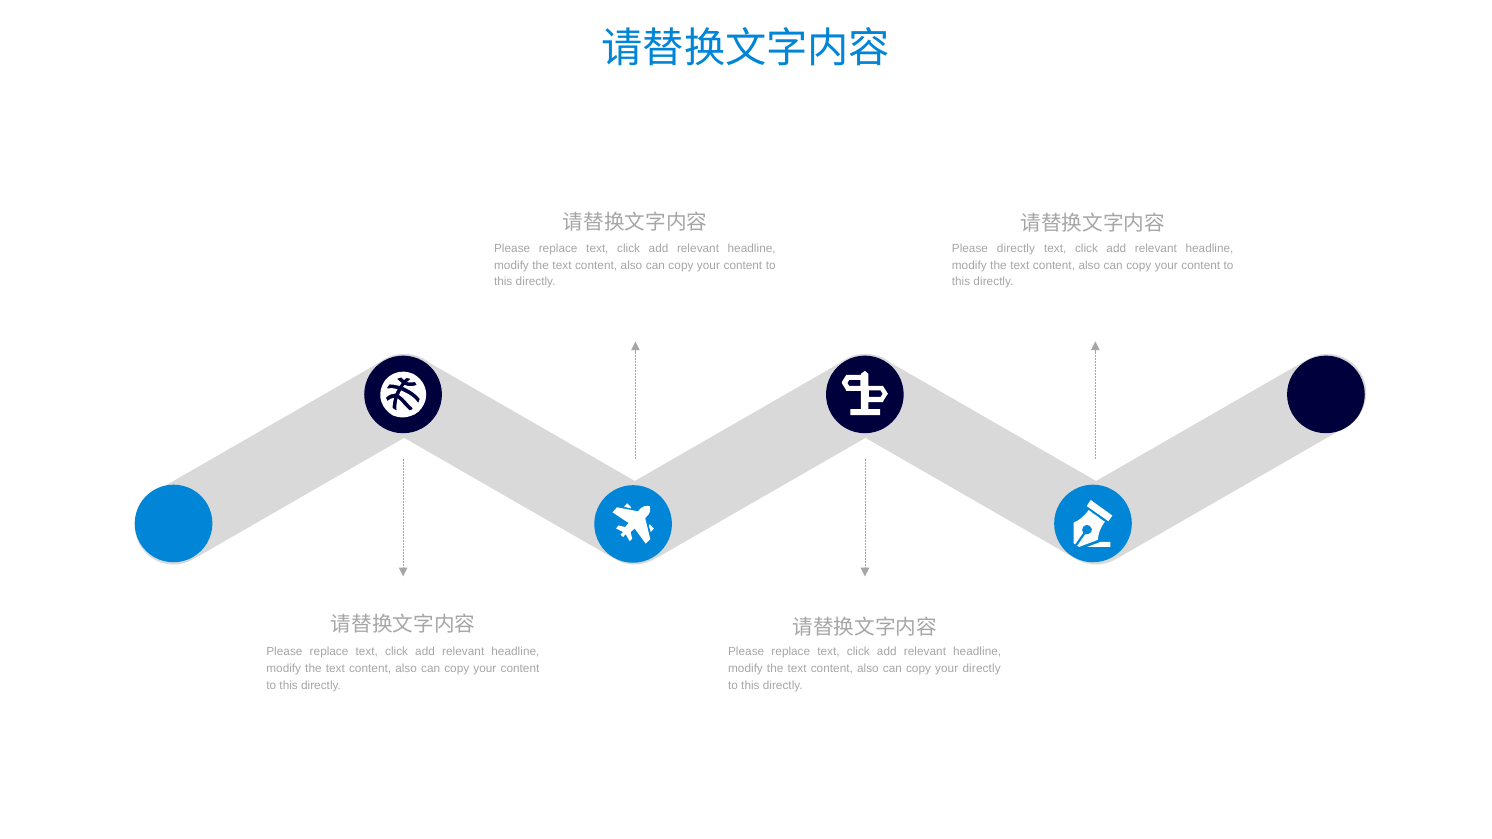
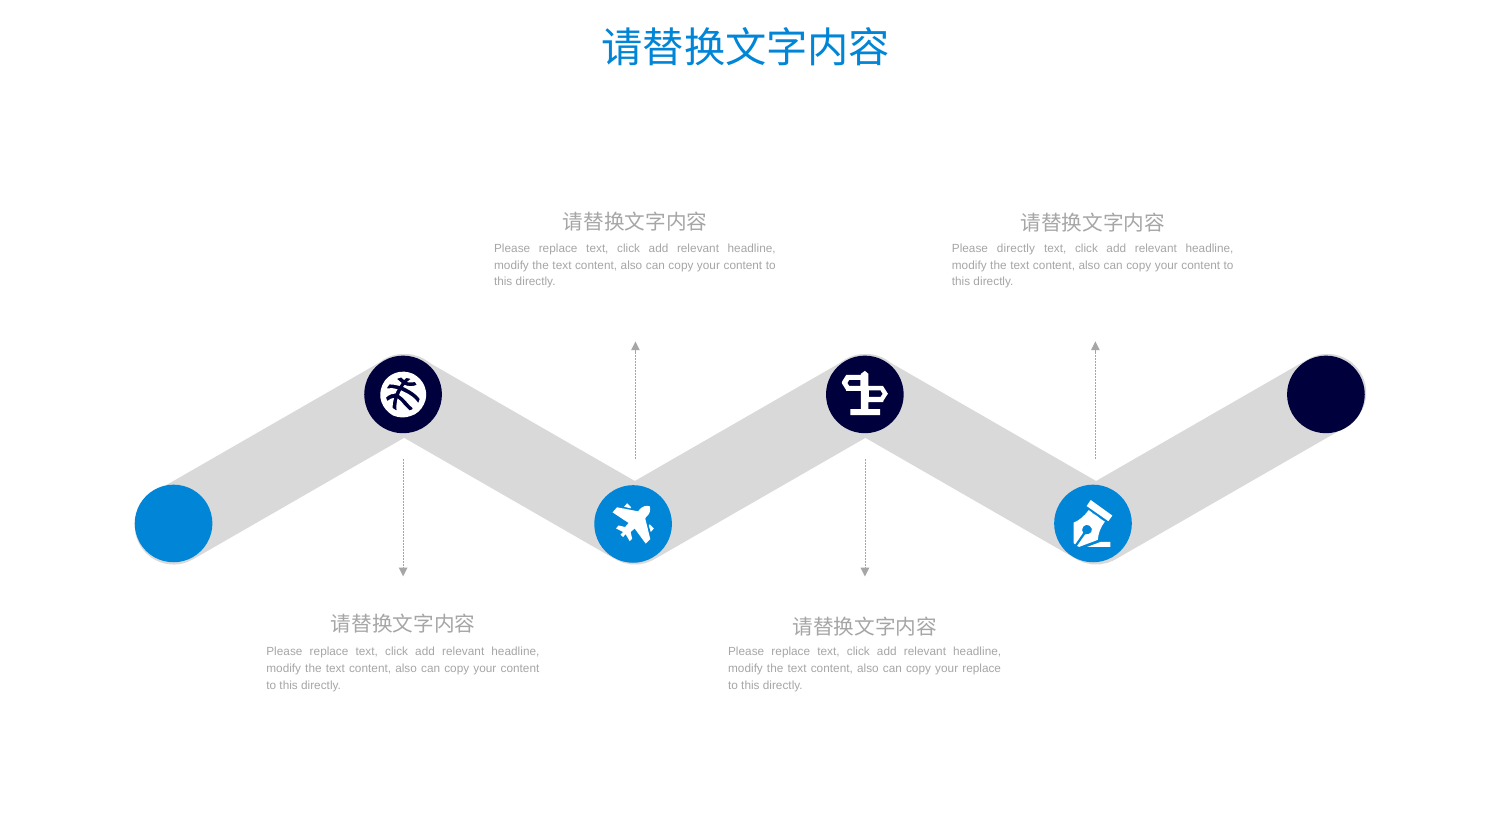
your directly: directly -> replace (982, 669)
